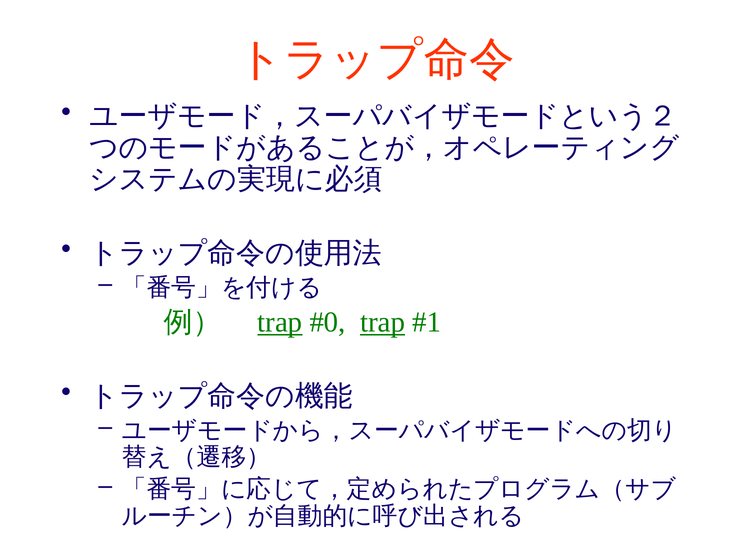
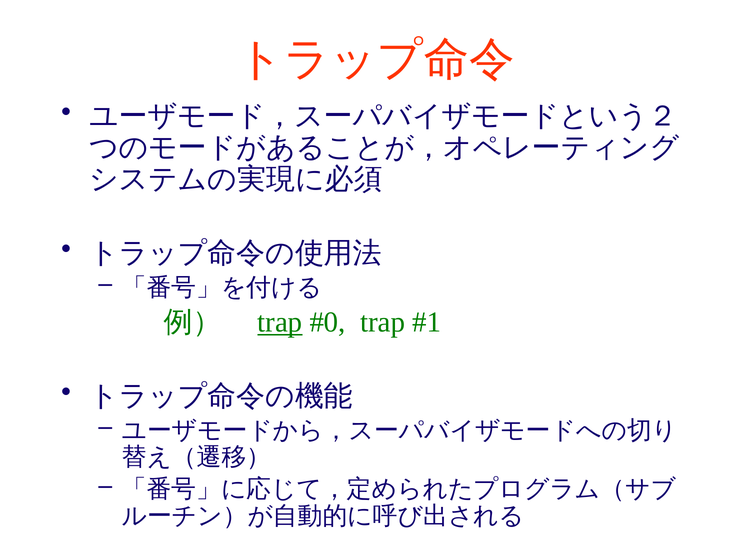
trap underline: present -> none (383, 322)
